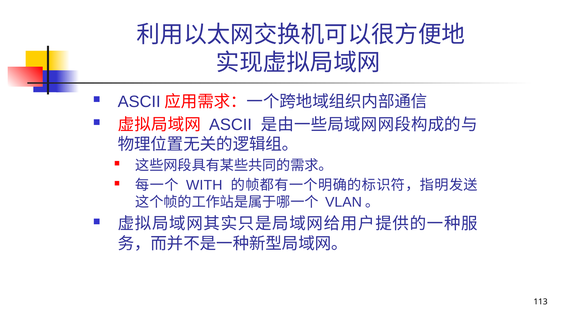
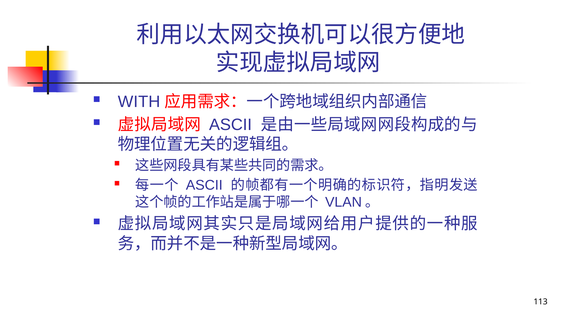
ASCII: ASCII -> WITH (139, 102)
WITH: WITH -> ASCII (204, 185)
